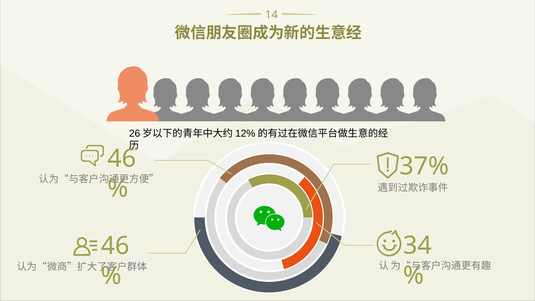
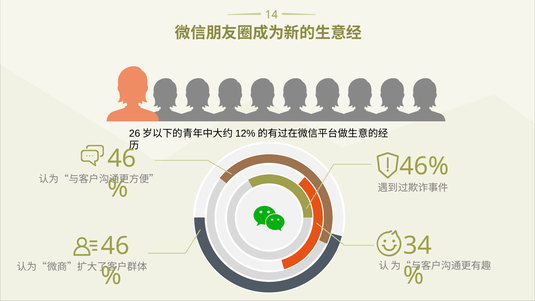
37%: 37% -> 46% (424, 166)
